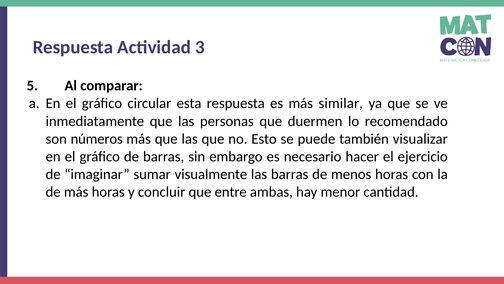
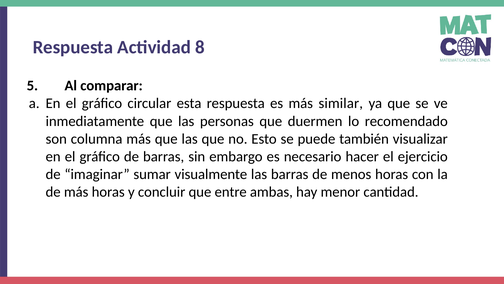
3: 3 -> 8 (200, 47)
números: números -> columna (97, 139)
